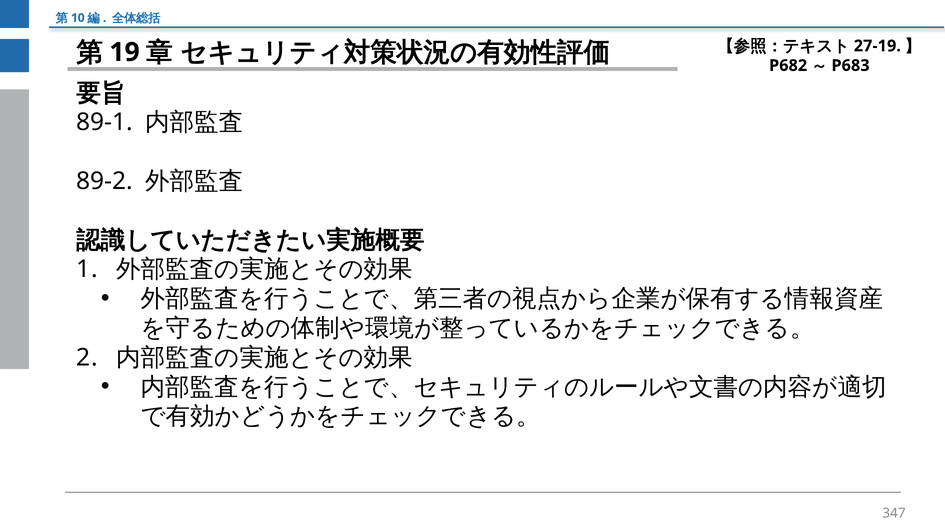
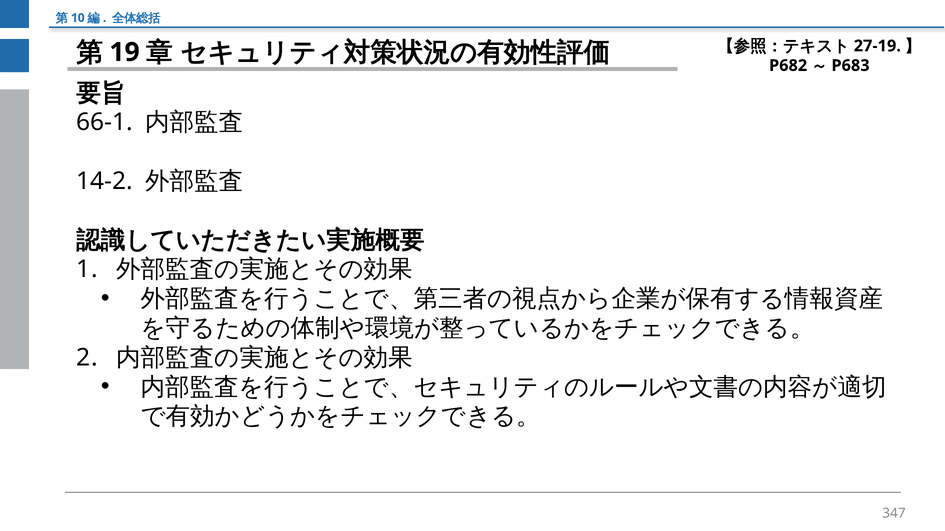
89-1: 89-1 -> 66-1 (105, 122)
89-2: 89-2 -> 14-2 (105, 181)
